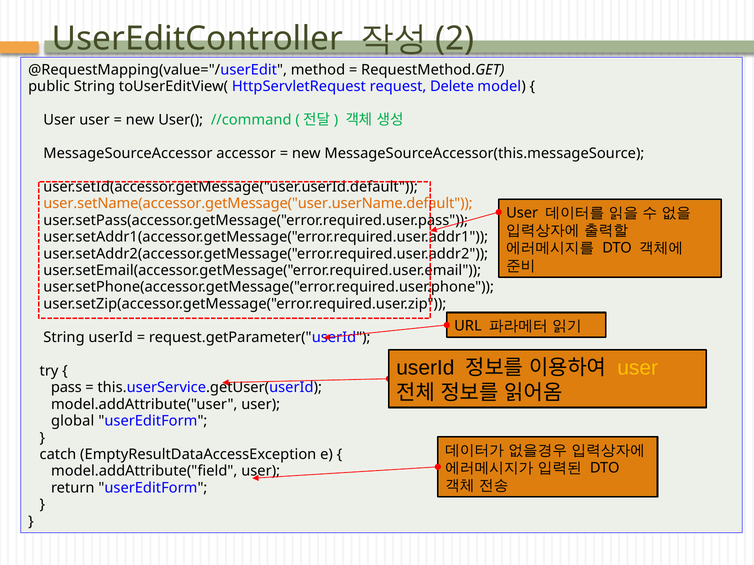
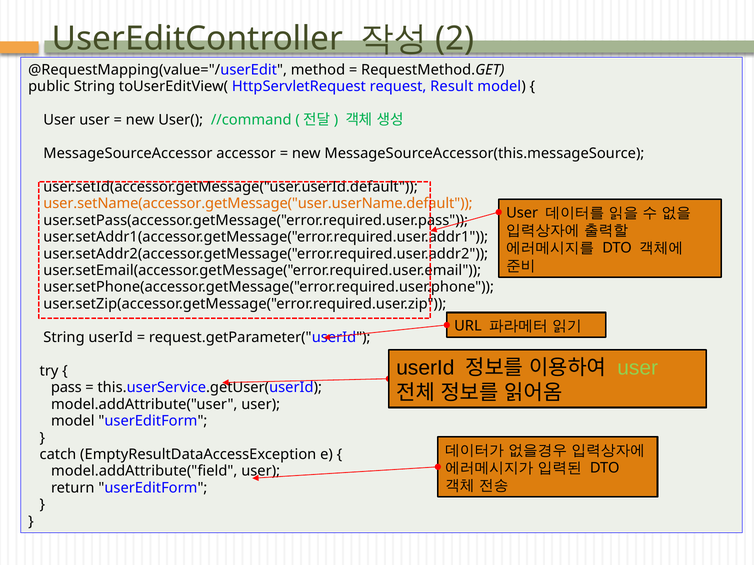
Delete: Delete -> Result (452, 87)
user colour: yellow -> light green (638, 368)
global: global -> model (73, 421)
